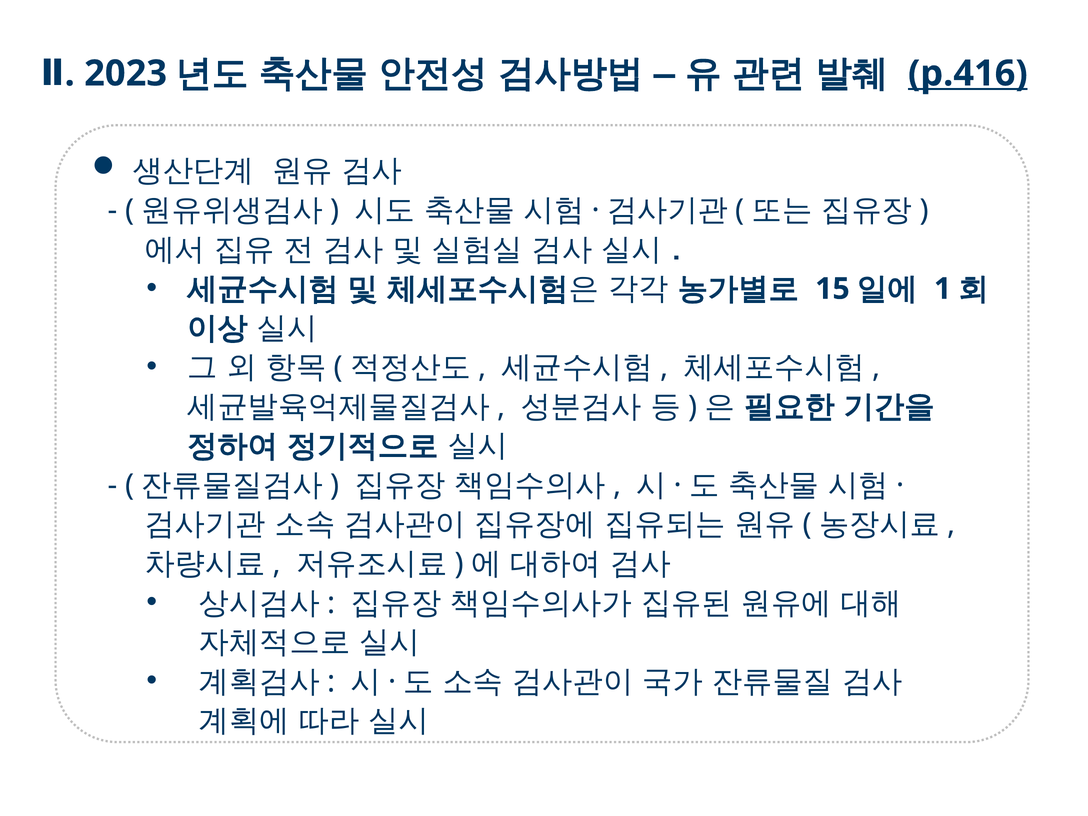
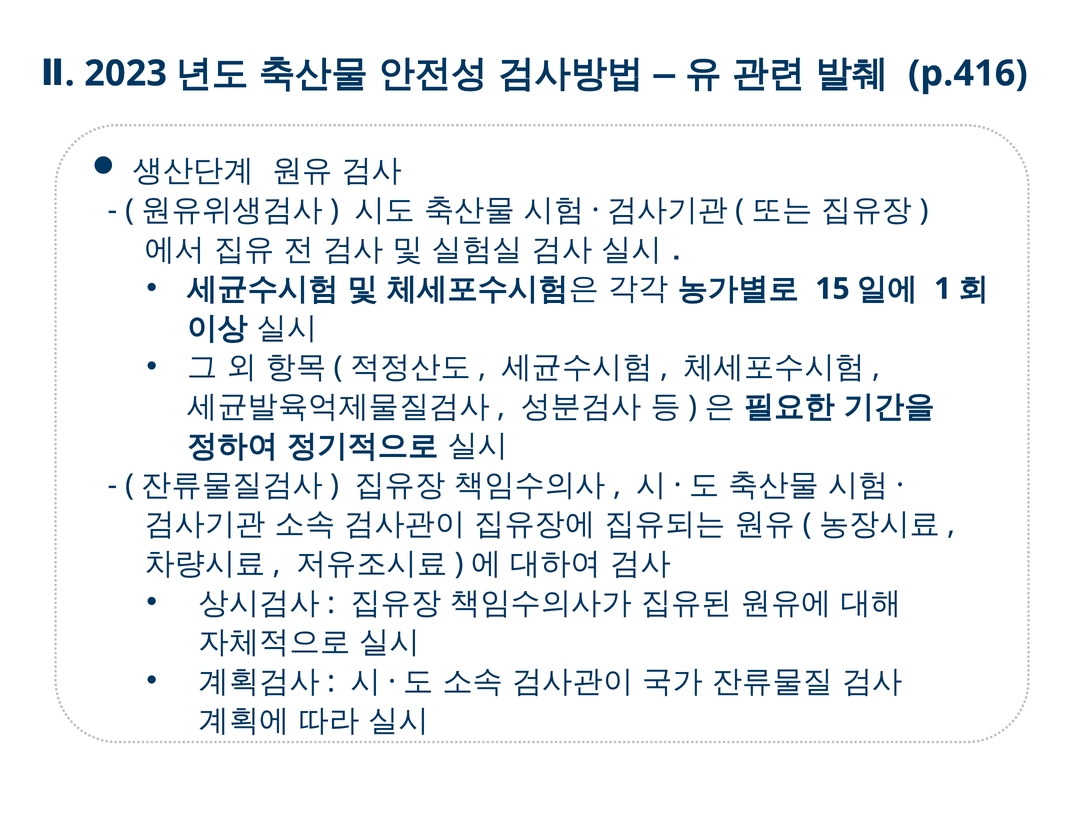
p.416 underline: present -> none (968, 73)
